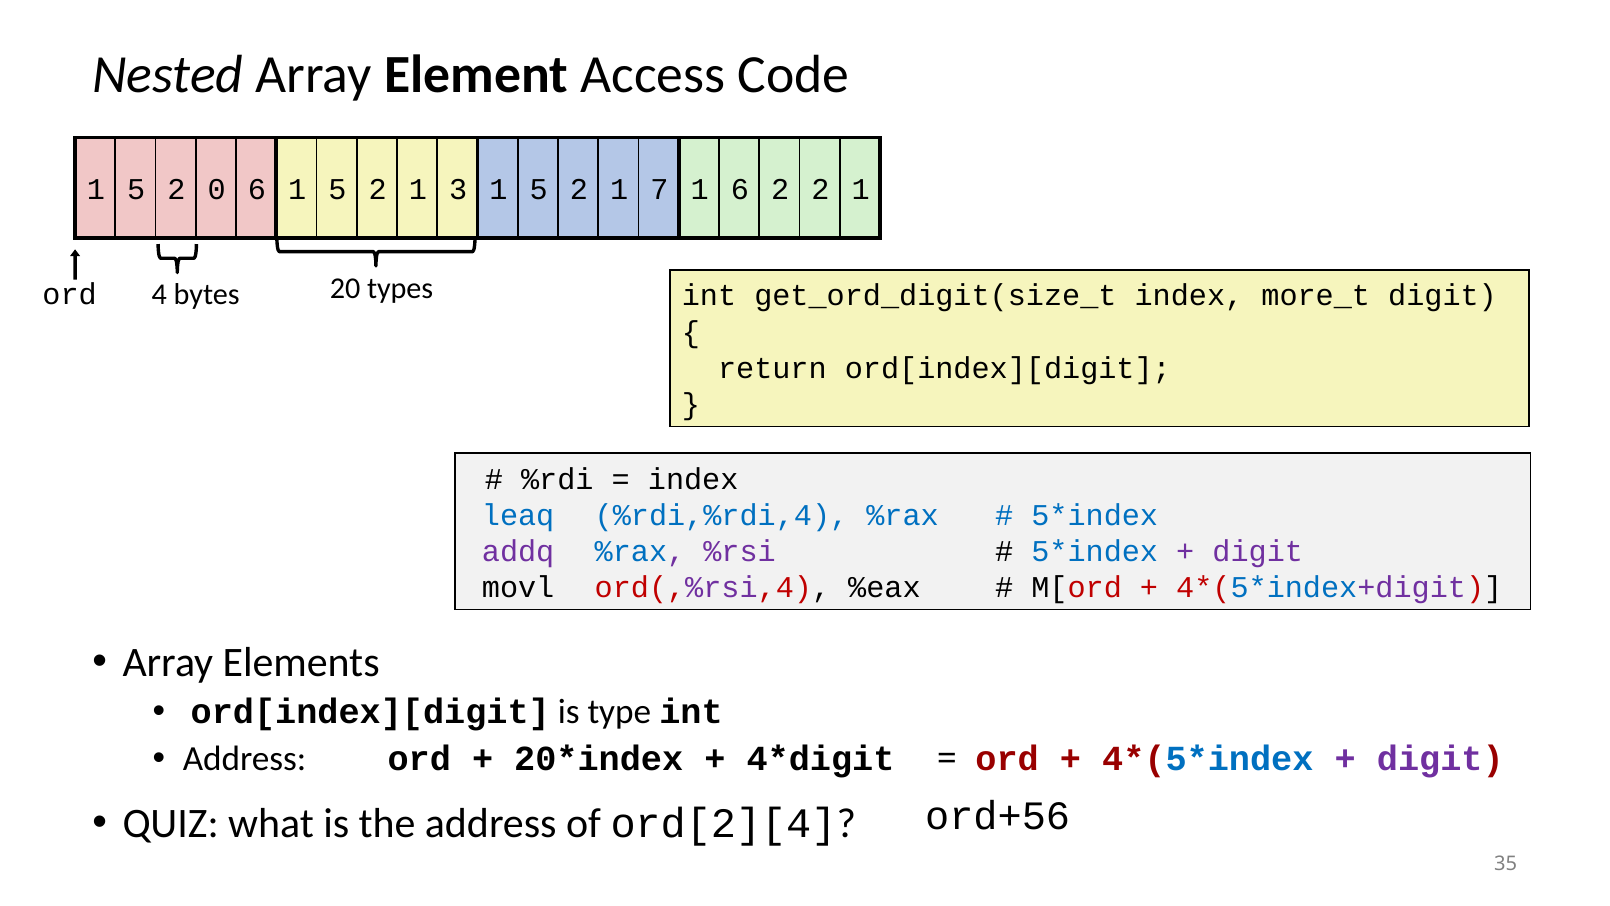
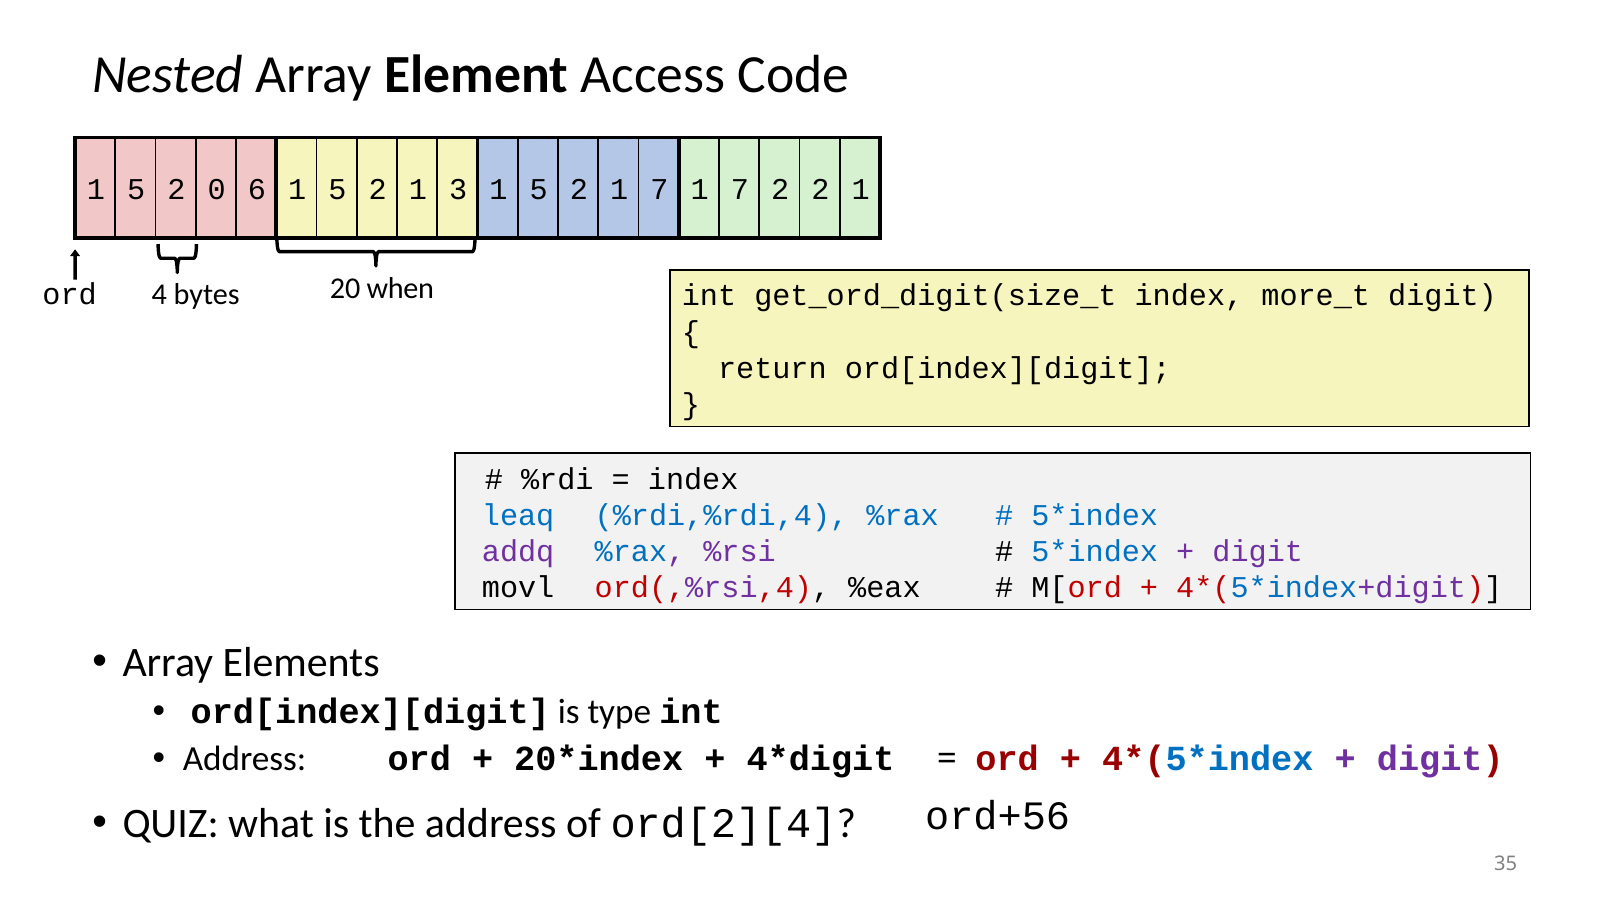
7 1 6: 6 -> 7 (740, 190)
types: types -> when (400, 288)
